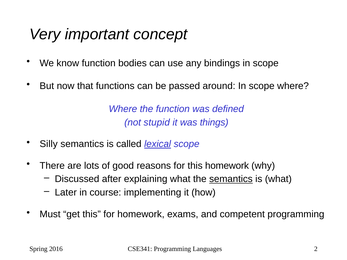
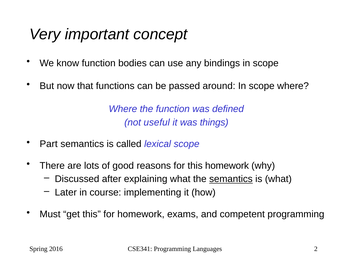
stupid: stupid -> useful (157, 123)
Silly: Silly -> Part (49, 144)
lexical underline: present -> none (158, 144)
